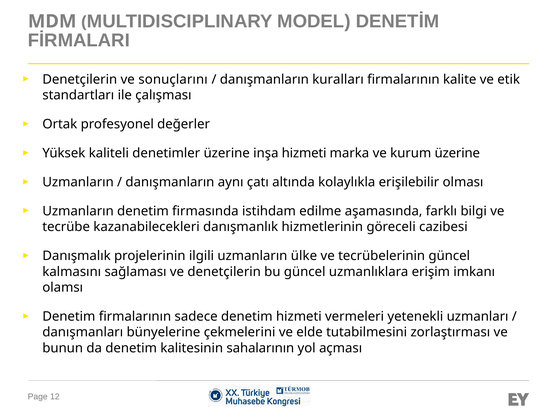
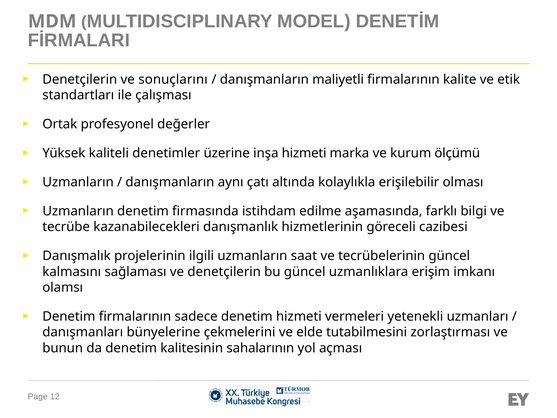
kuralları: kuralları -> maliyetli (338, 79)
kurum üzerine: üzerine -> ölçümü (457, 153)
ülke: ülke -> saat (304, 256)
